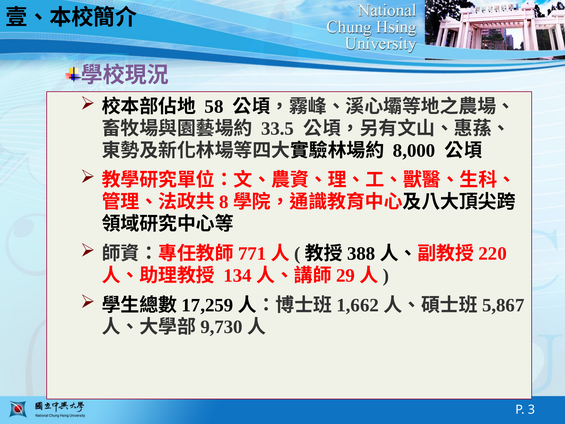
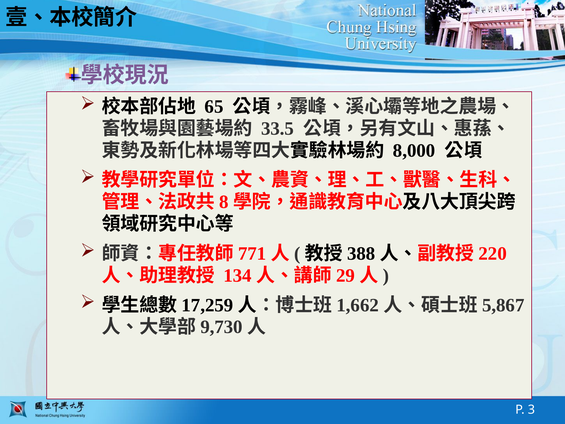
58: 58 -> 65 (214, 106)
